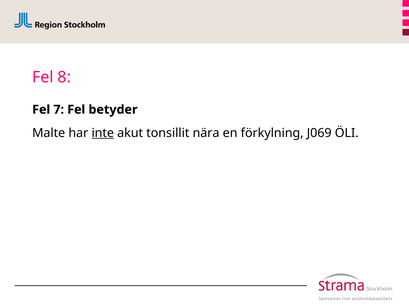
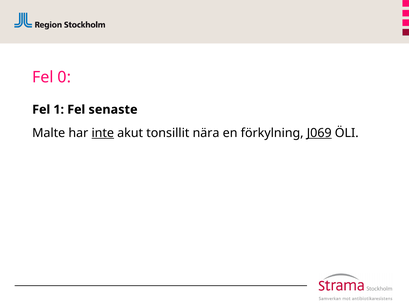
8: 8 -> 0 (64, 77)
7: 7 -> 1 (59, 109)
betyder: betyder -> senaste (113, 109)
J069 underline: none -> present (319, 133)
